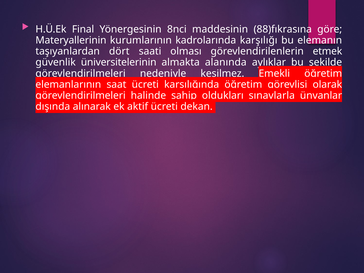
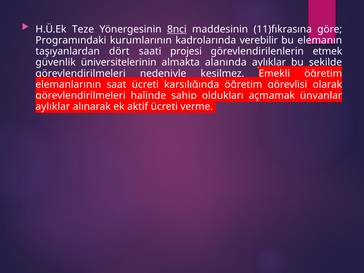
Final: Final -> Teze (83, 29)
8nci underline: none -> present (177, 29)
88)fıkrasına: 88)fıkrasına -> 11)fıkrasına (283, 29)
Materyallerinin: Materyallerinin -> Programındaki (71, 40)
karşılığı: karşılığı -> verebilir (259, 40)
olması: olması -> projesi (186, 51)
sınavlarla: sınavlarla -> açmamak (272, 96)
dışında: dışında -> aylıklar (53, 107)
dekan: dekan -> verme (197, 107)
